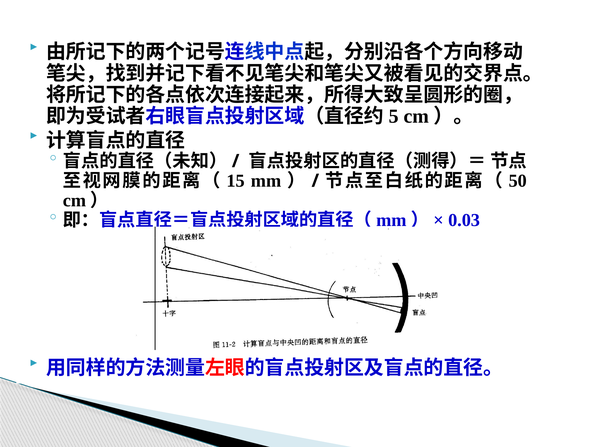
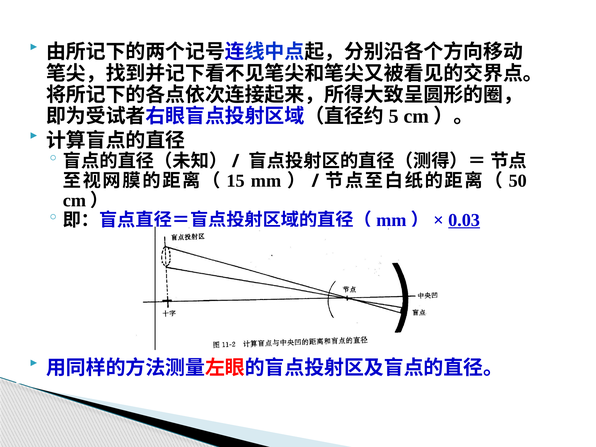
0.03 underline: none -> present (464, 220)
